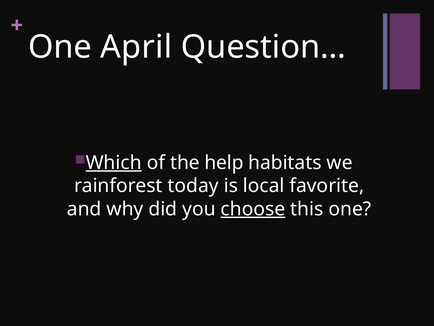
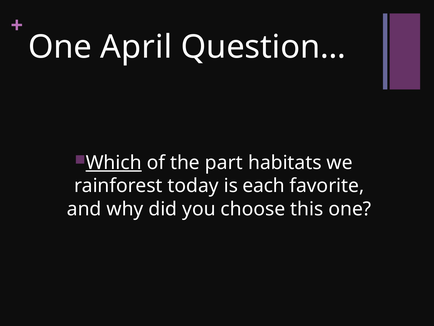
help: help -> part (224, 162)
local: local -> each (264, 186)
choose underline: present -> none (253, 209)
